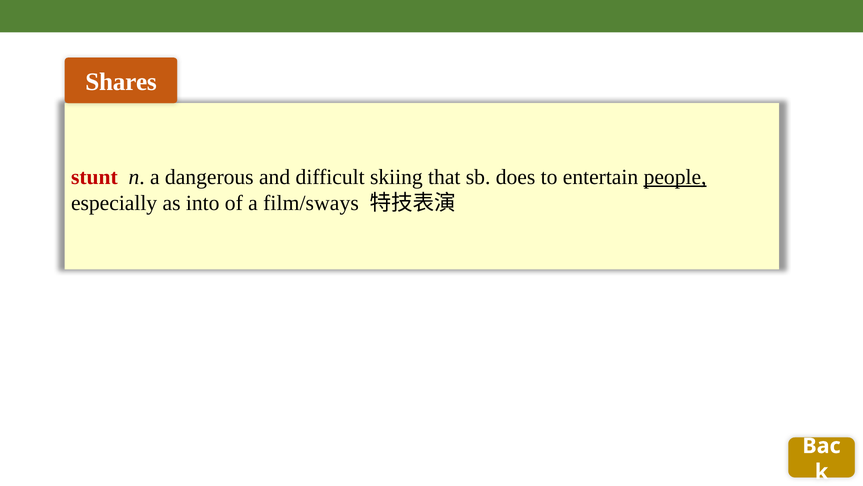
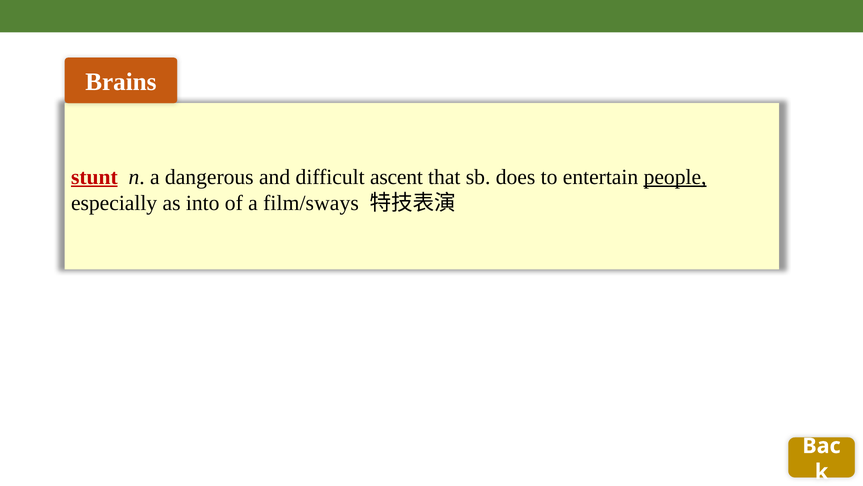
Shares: Shares -> Brains (121, 82)
stunt underline: none -> present (94, 177)
skiing: skiing -> ascent (396, 177)
